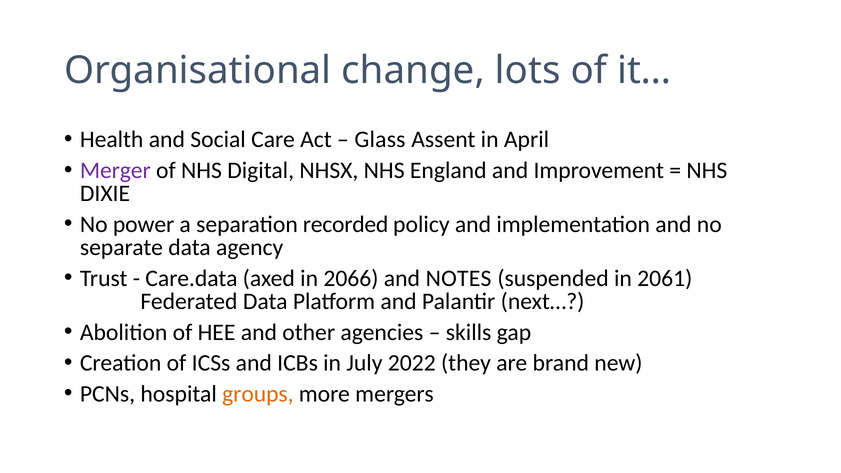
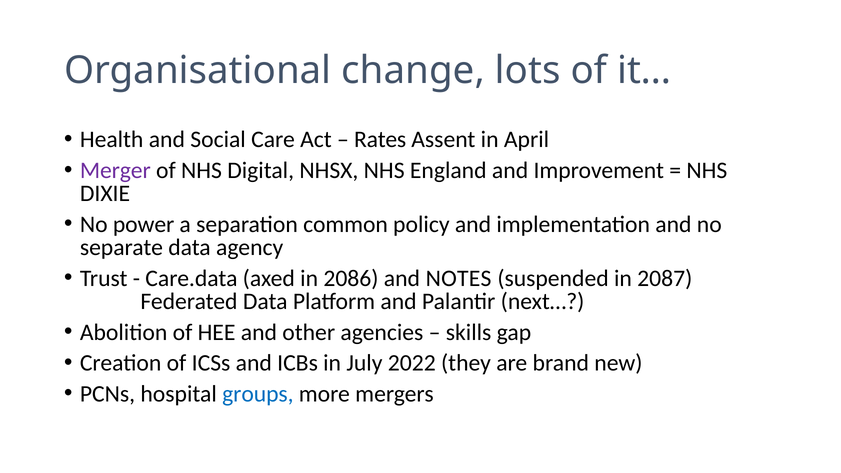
Glass: Glass -> Rates (380, 140)
recorded: recorded -> common (346, 224)
2066: 2066 -> 2086 (351, 278)
2061: 2061 -> 2087 (665, 278)
groups colour: orange -> blue (258, 394)
